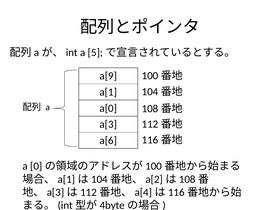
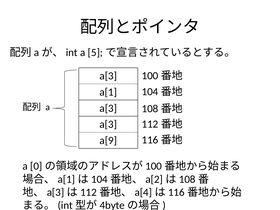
a[9: a[9 -> a[3 (108, 76)
a[0: a[0 -> a[3 (108, 108)
a[6: a[6 -> a[9 (108, 140)
